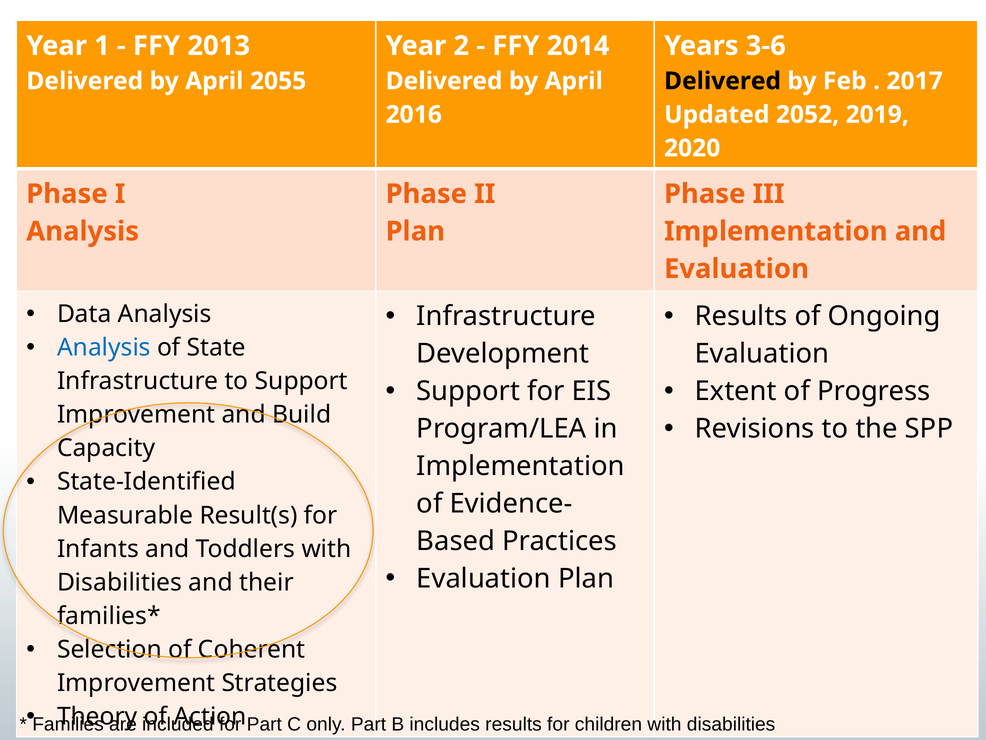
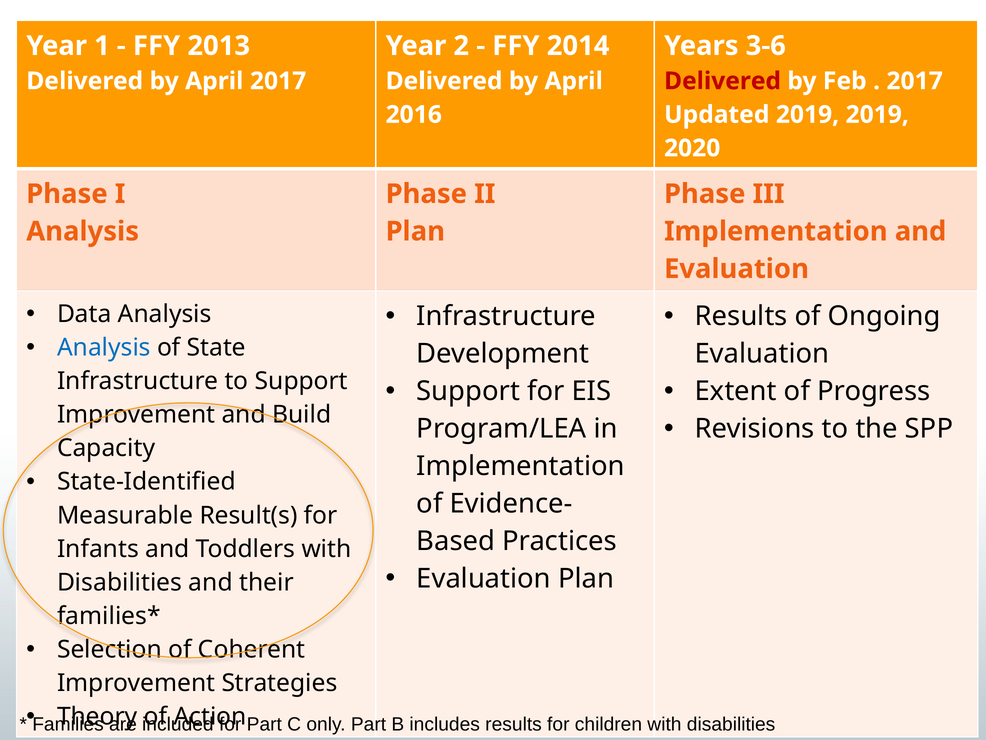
April 2055: 2055 -> 2017 (278, 81)
Delivered colour: black -> red (723, 81)
Updated 2052: 2052 -> 2019 (808, 115)
